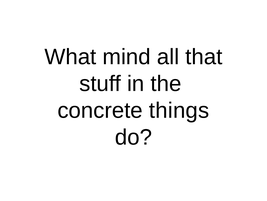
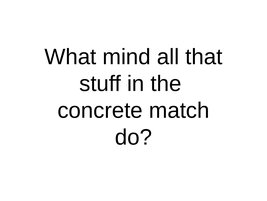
things: things -> match (179, 110)
